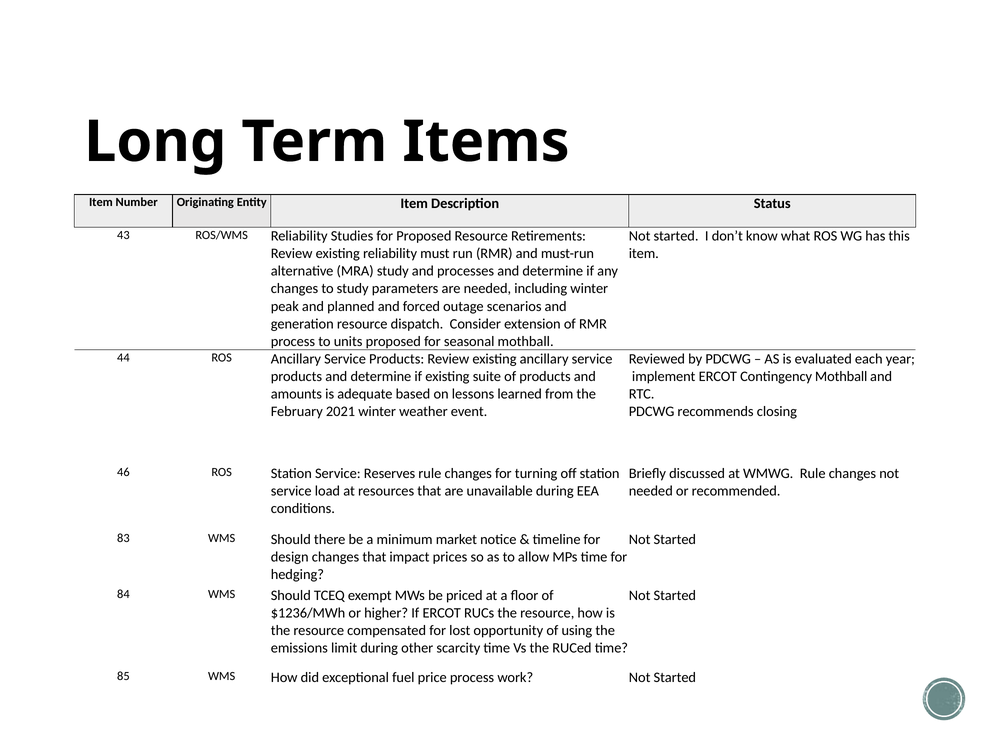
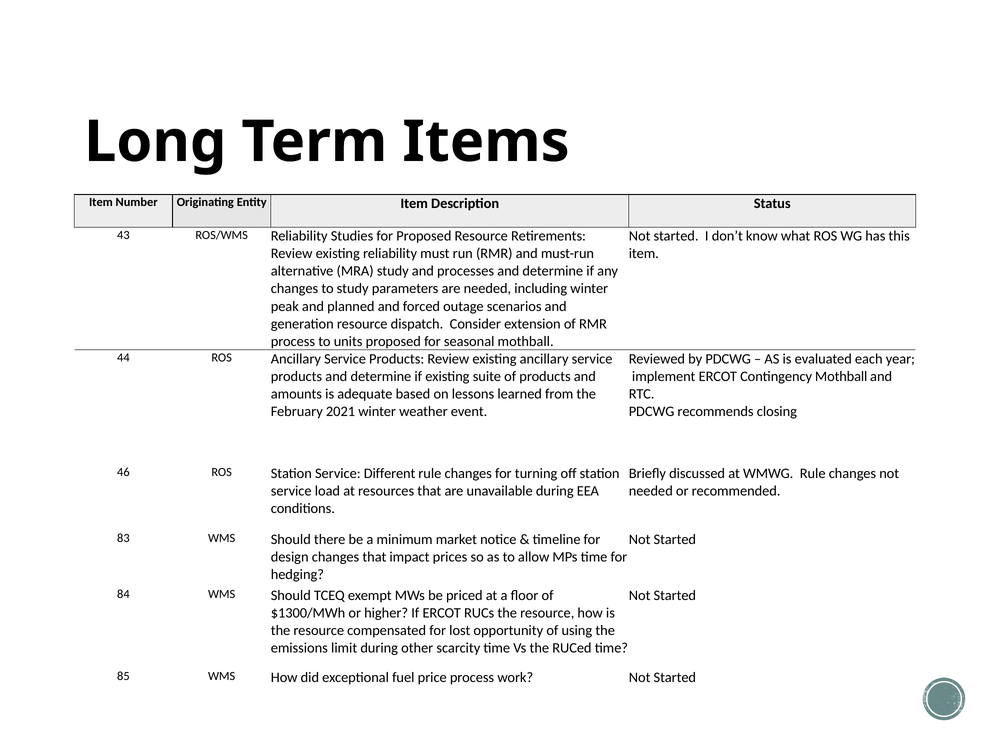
Reserves: Reserves -> Different (390, 473)
$1236/MWh: $1236/MWh -> $1300/MWh (308, 613)
